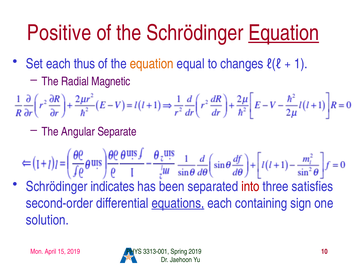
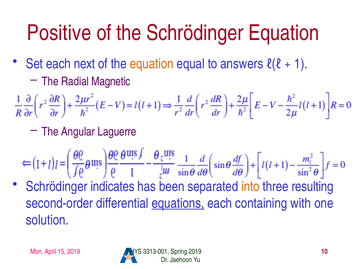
Equation underline: present -> none (284, 33)
thus: thus -> next (85, 64)
changes: changes -> answers (242, 64)
Separate: Separate -> Laguerre (117, 131)
into colour: red -> orange (250, 186)
satisfies: satisfies -> resulting (313, 186)
sign: sign -> with (301, 203)
